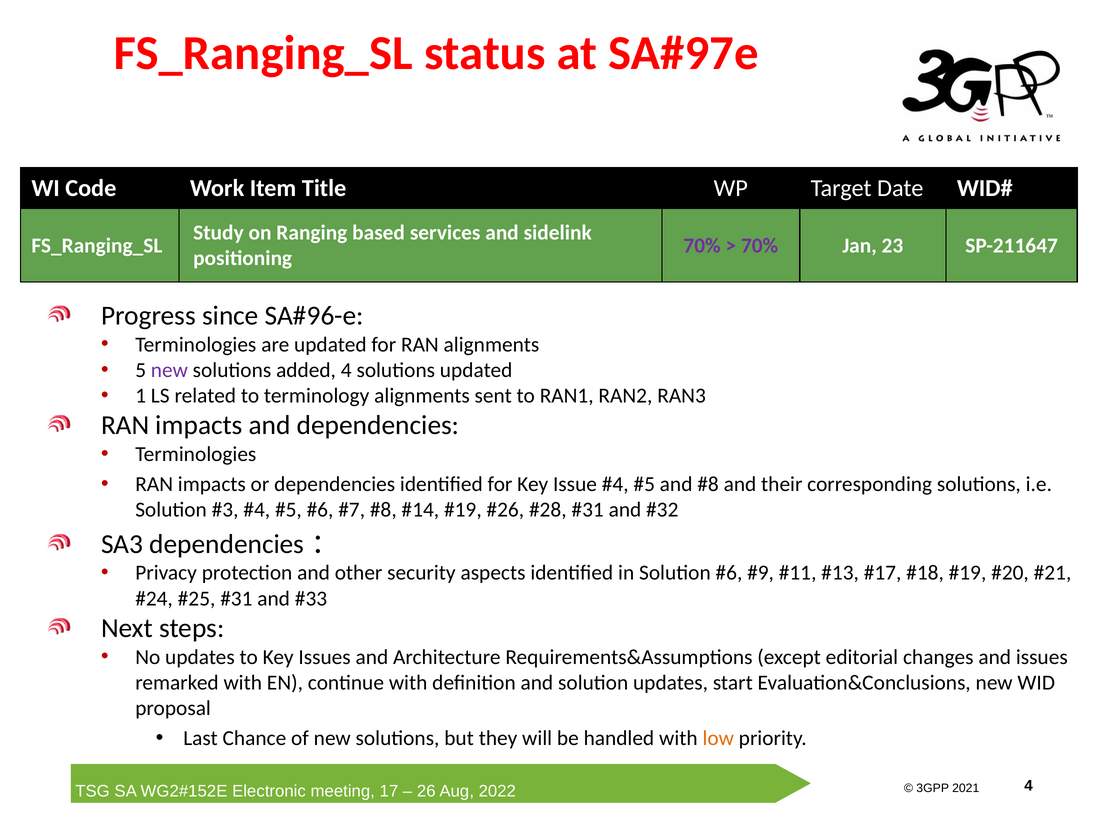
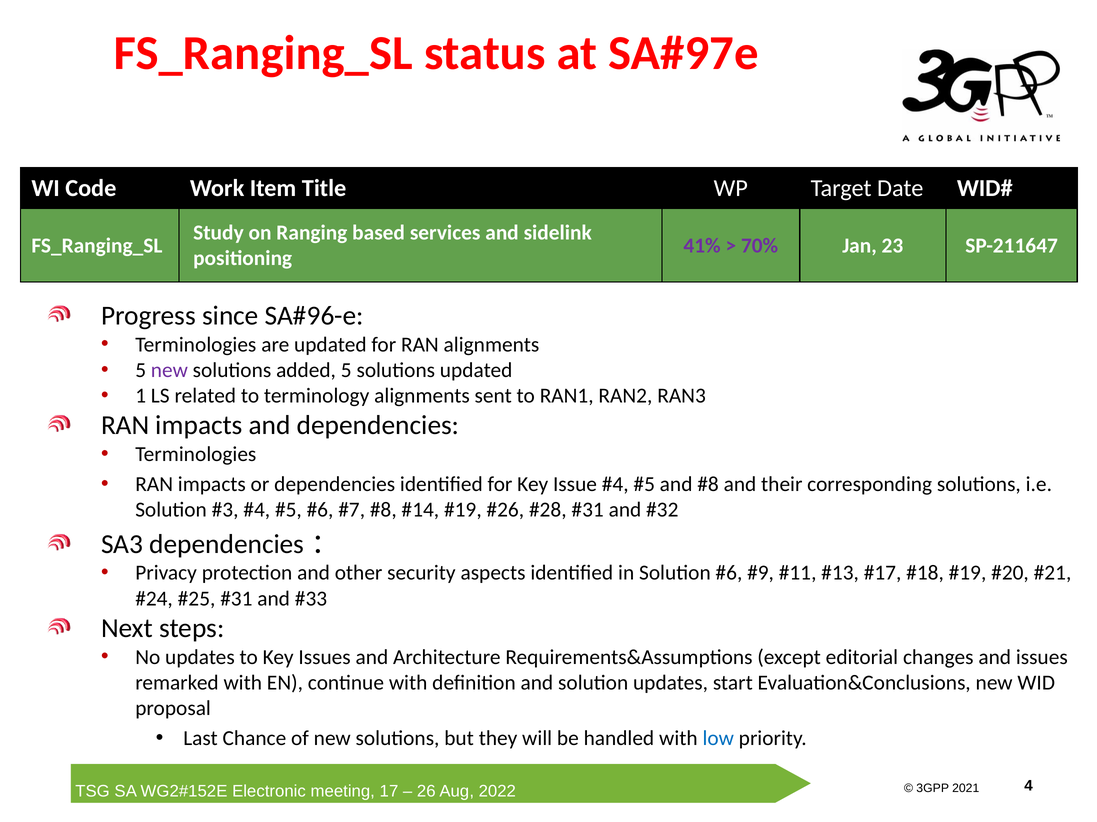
70%: 70% -> 41% (702, 246)
added 4: 4 -> 5 (346, 370)
low colour: orange -> blue (718, 739)
